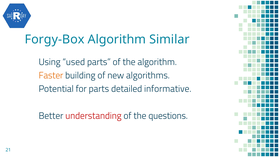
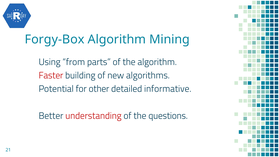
Similar: Similar -> Mining (169, 39)
used: used -> from (74, 62)
Faster colour: orange -> red (51, 75)
for parts: parts -> other (99, 89)
